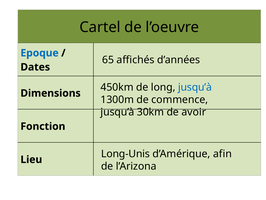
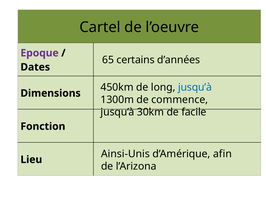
Epoque colour: blue -> purple (40, 53)
affichés: affichés -> certains (136, 60)
avoir: avoir -> facile (194, 112)
Long-Unis: Long-Unis -> Ainsi-Unis (125, 154)
